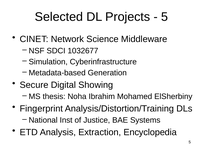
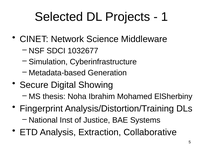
5: 5 -> 1 (165, 17)
Encyclopedia: Encyclopedia -> Collaborative (150, 132)
